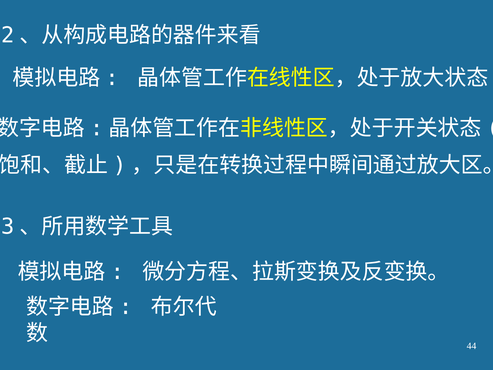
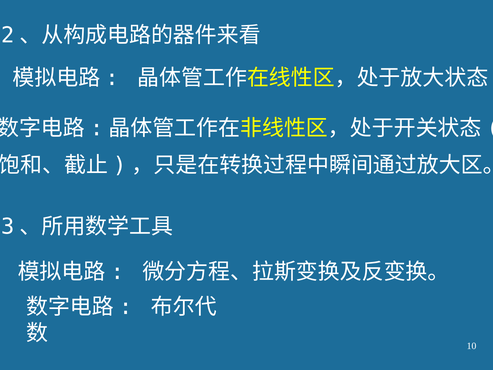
44: 44 -> 10 (472, 346)
